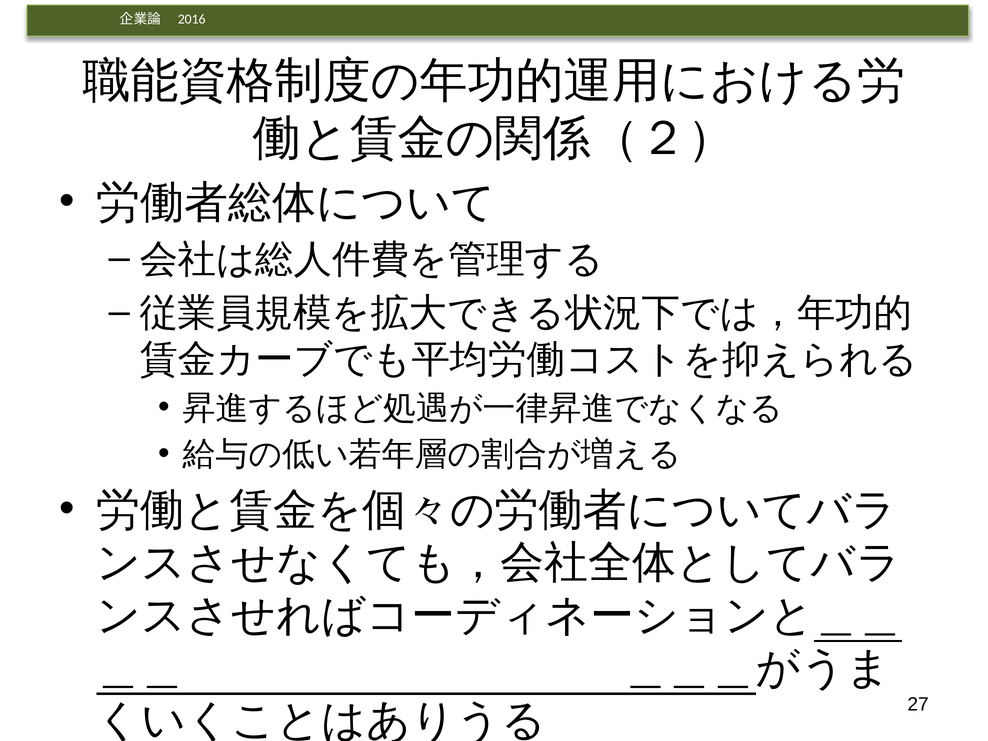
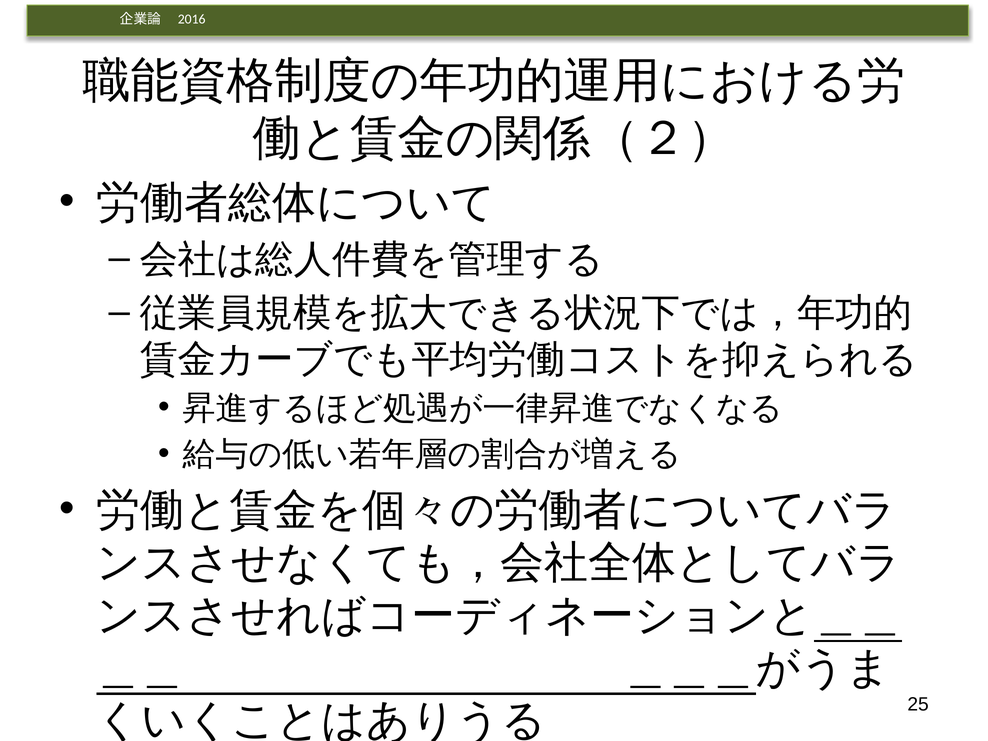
27: 27 -> 25 (918, 705)
